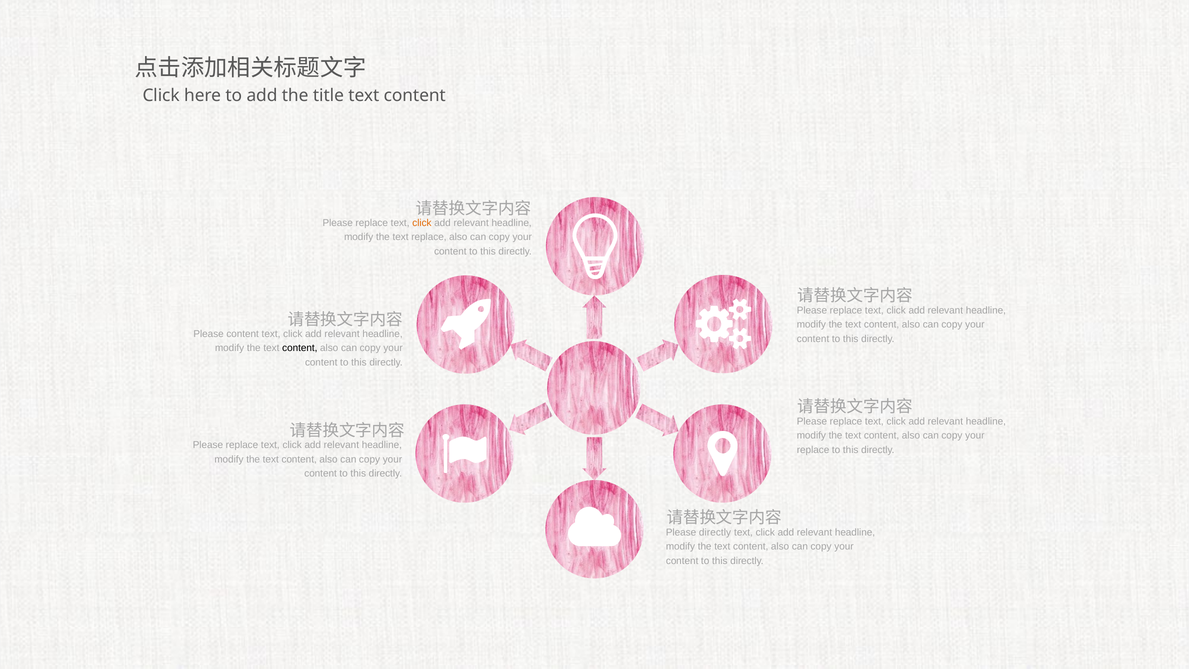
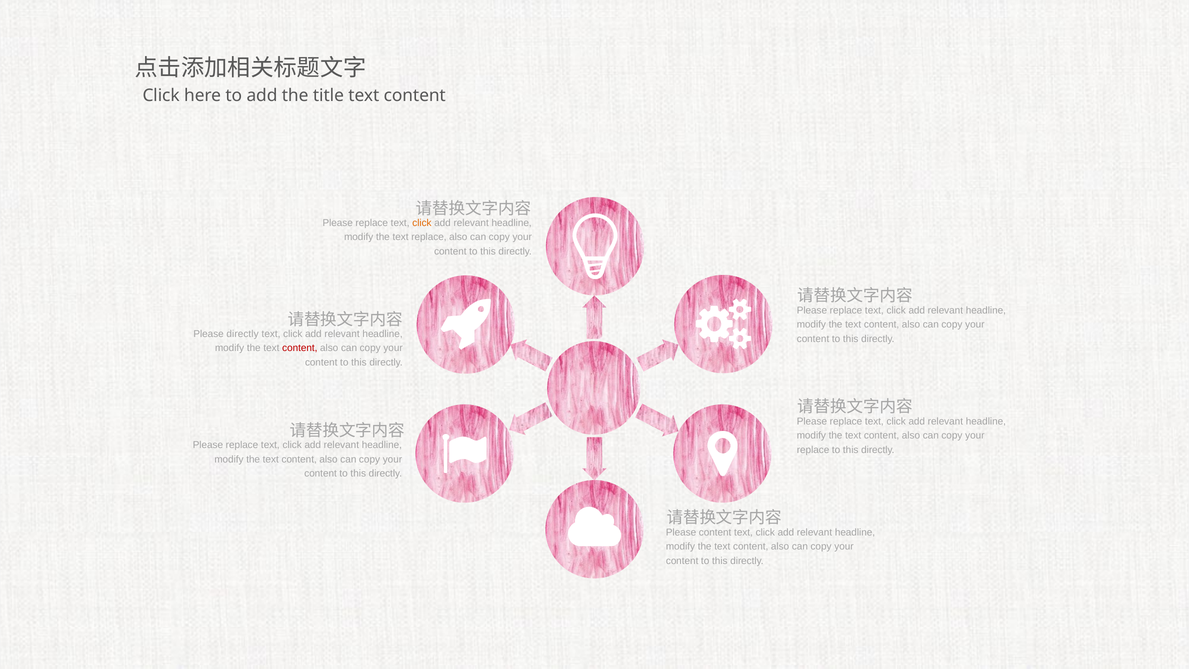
Please content: content -> directly (243, 334)
content colour: black -> red (300, 348)
Please directly: directly -> content (715, 532)
